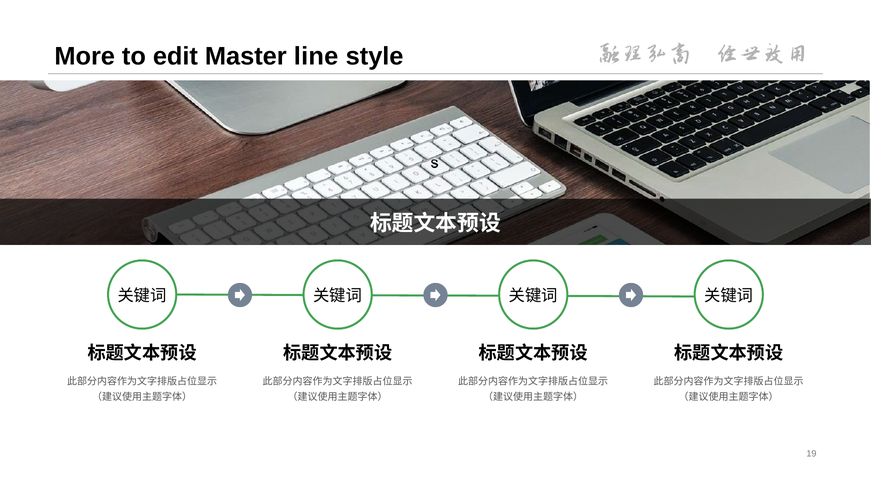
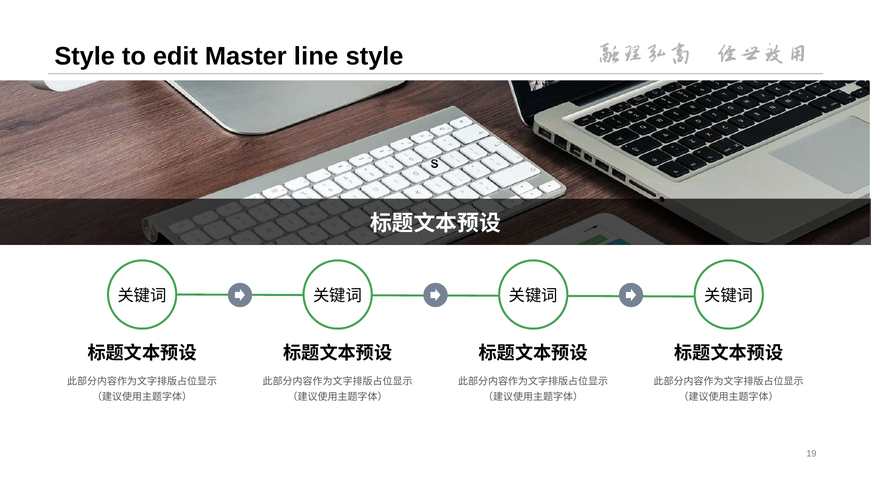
More: More -> Style (85, 56)
